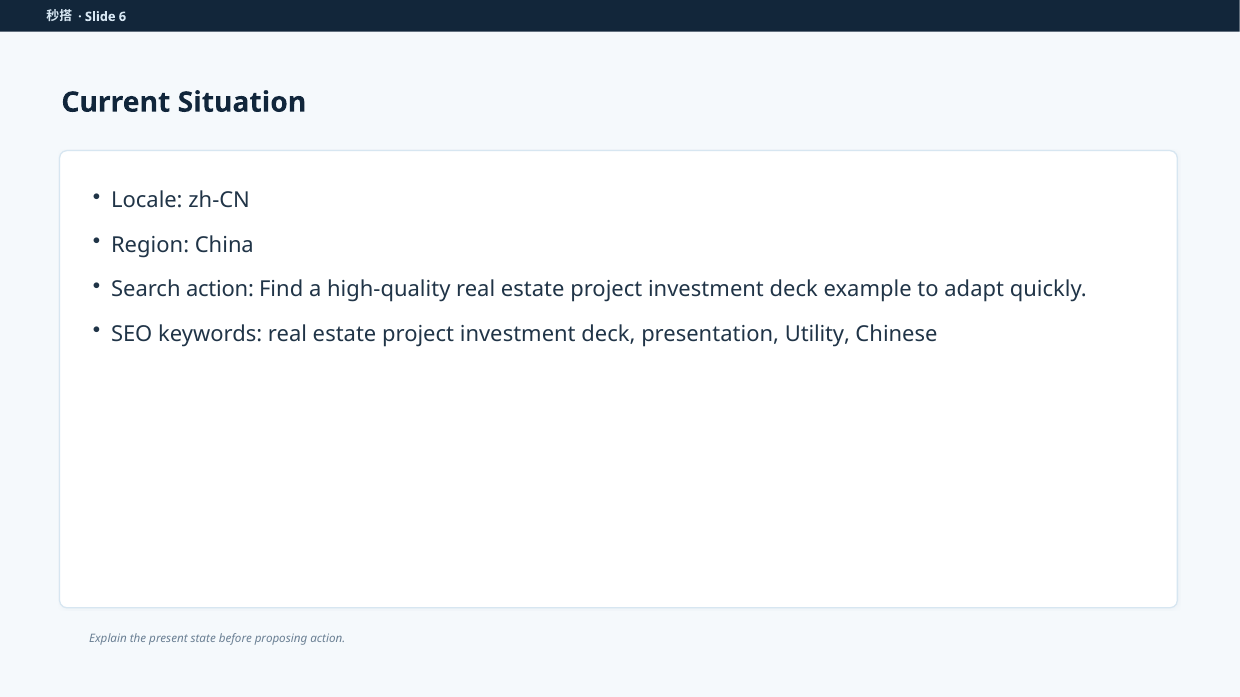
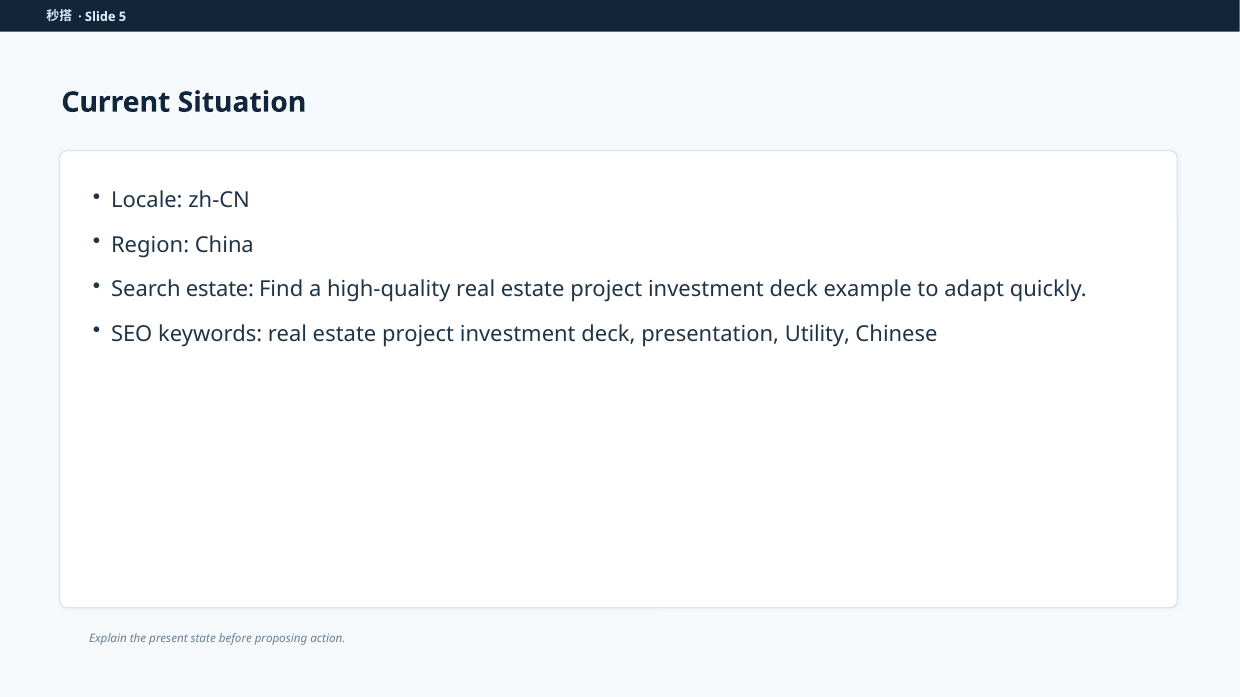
6: 6 -> 5 (122, 17)
Search action: action -> estate (220, 290)
